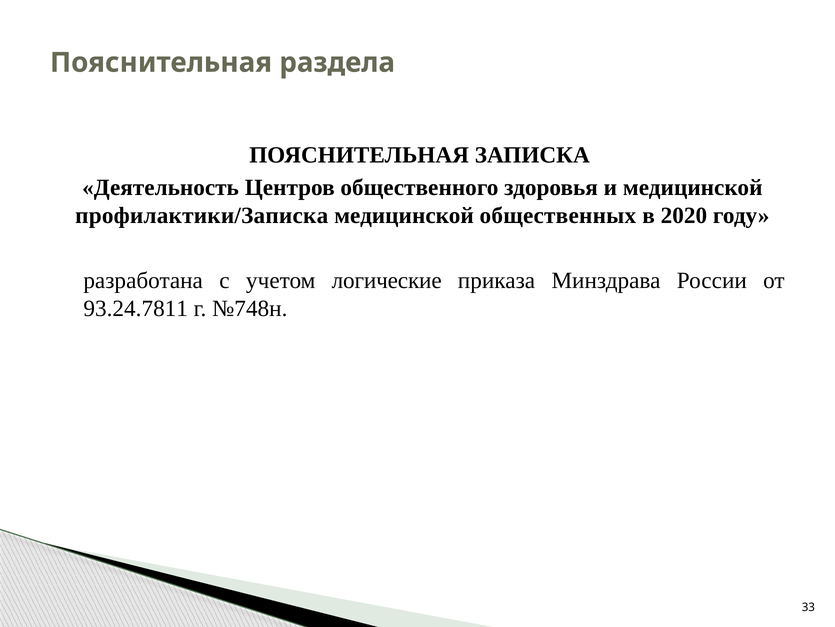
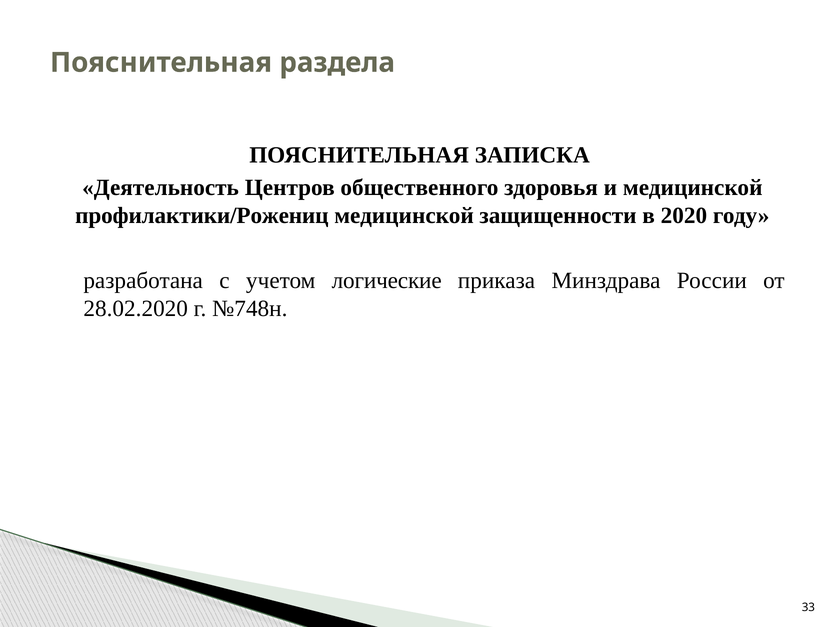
профилактики/Записка: профилактики/Записка -> профилактики/Рожениц (202, 215)
общественных: общественных -> защищенности (558, 215)
93.24.7811: 93.24.7811 -> 28.02.2020 (136, 308)
